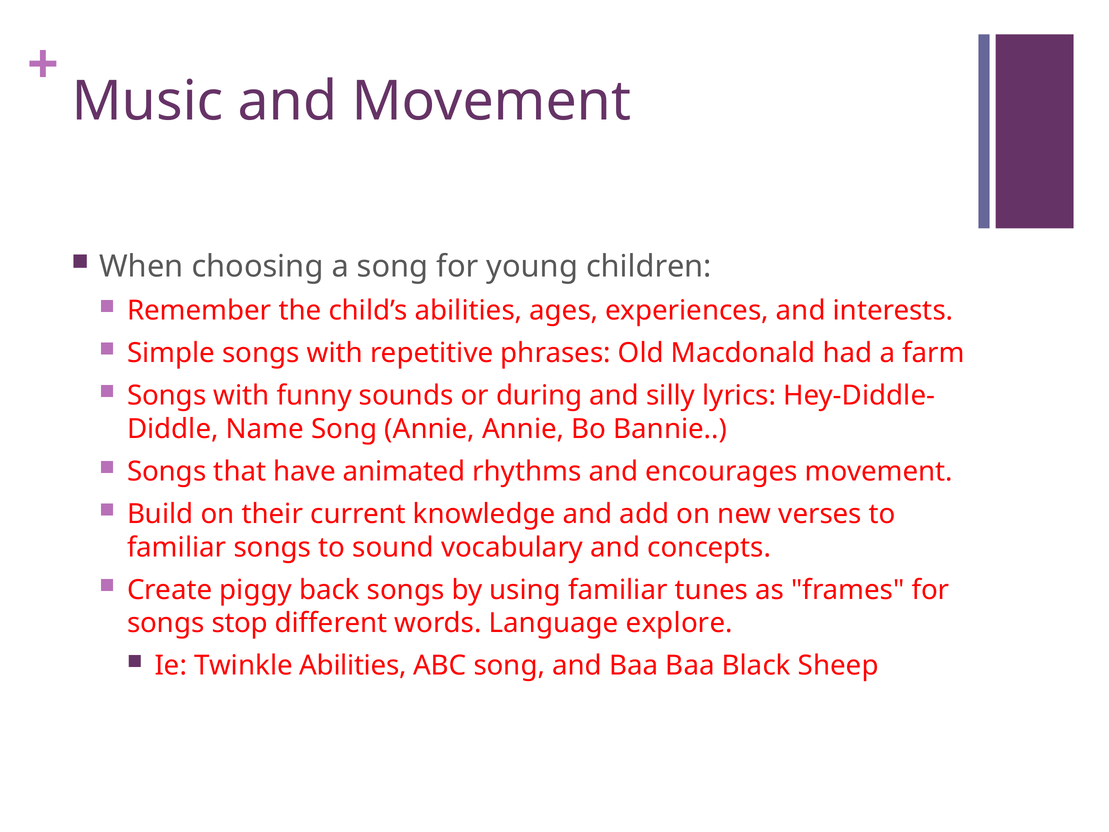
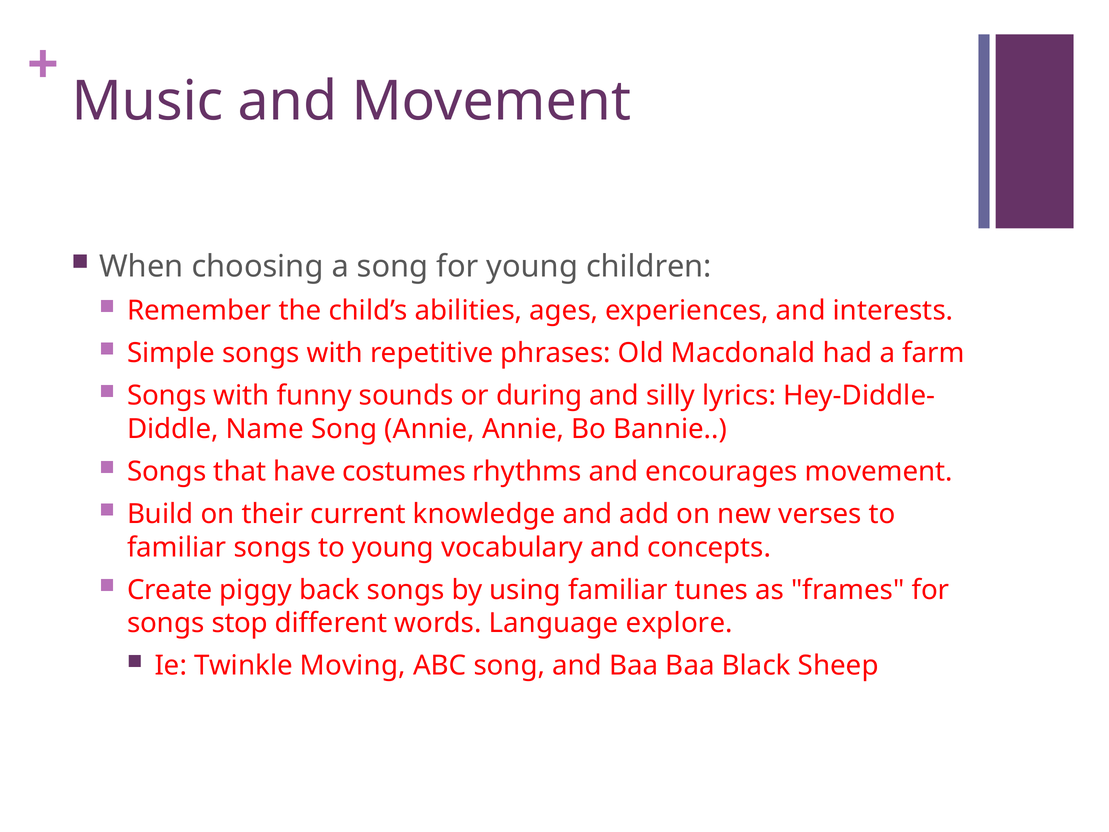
animated: animated -> costumes (404, 472)
to sound: sound -> young (393, 547)
Twinkle Abilities: Abilities -> Moving (353, 666)
